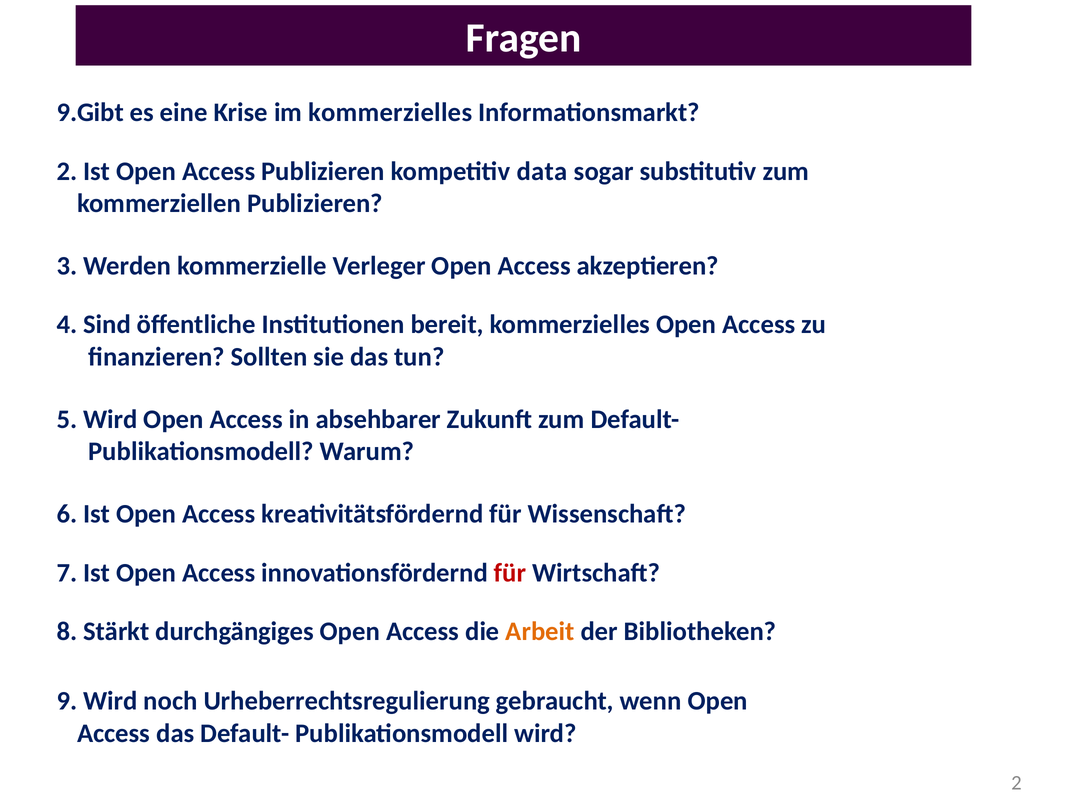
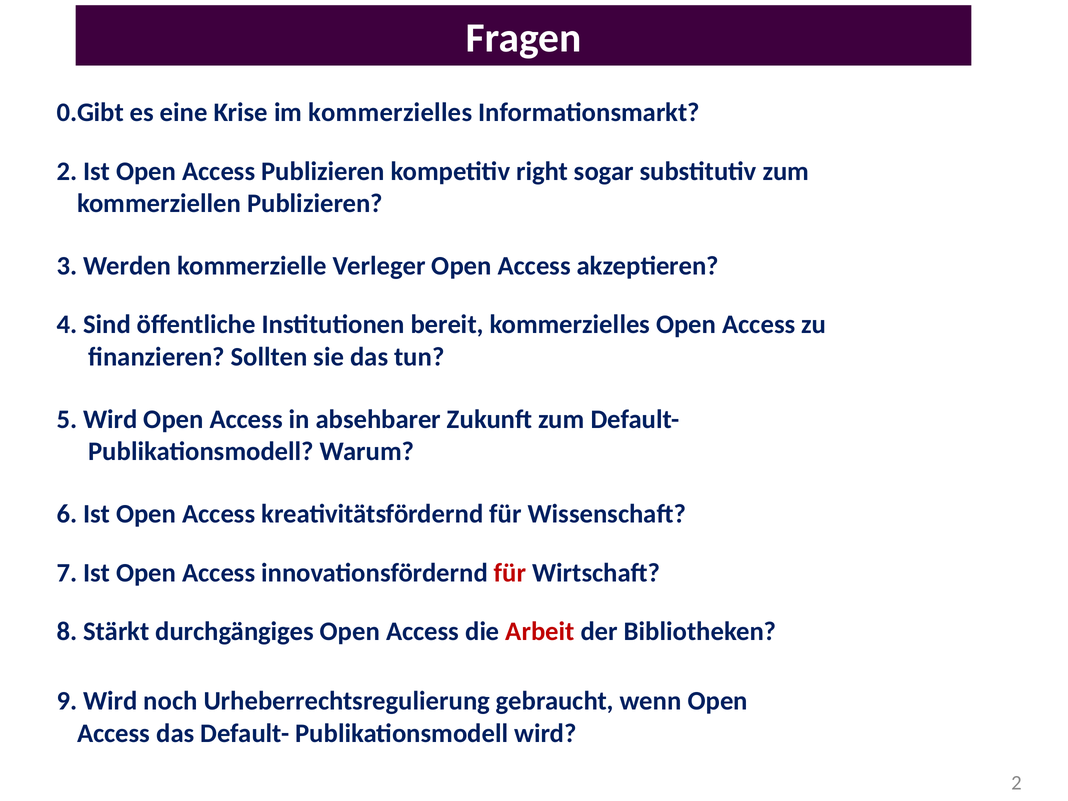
9.Gibt: 9.Gibt -> 0.Gibt (90, 112)
data: data -> right (542, 171)
Arbeit colour: orange -> red (540, 632)
